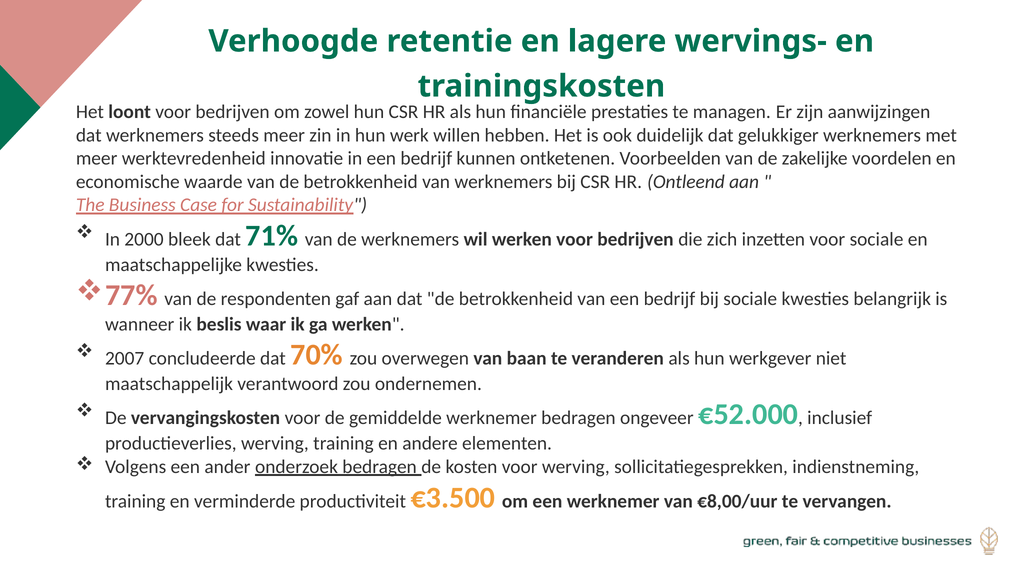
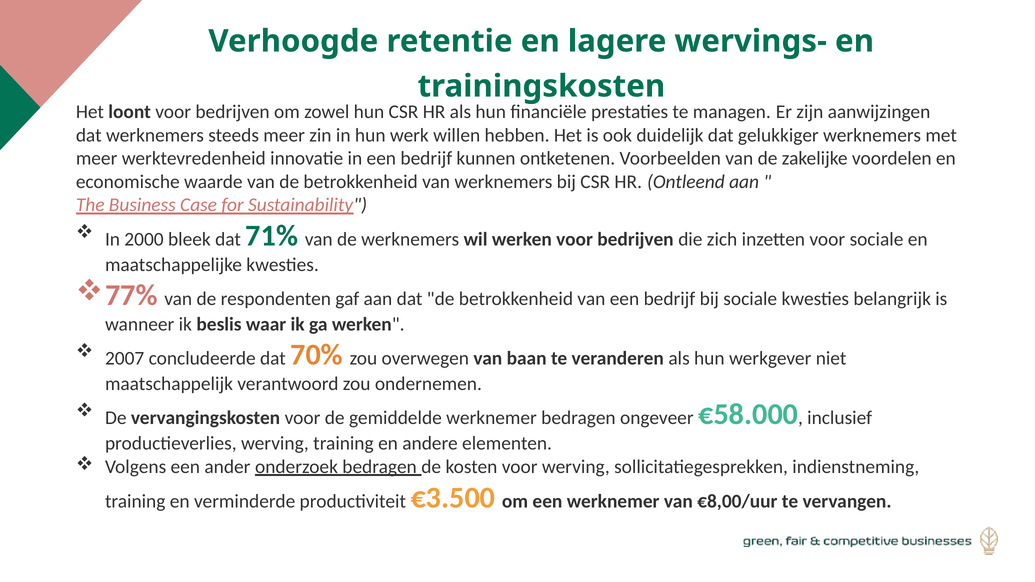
€52.000: €52.000 -> €58.000 (748, 415)
